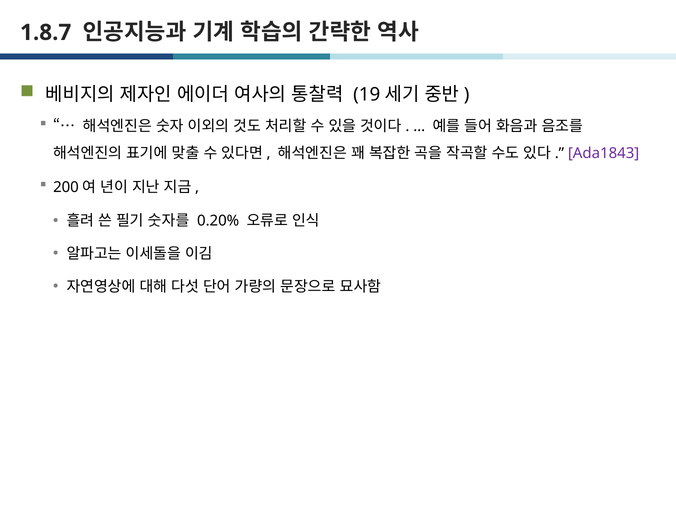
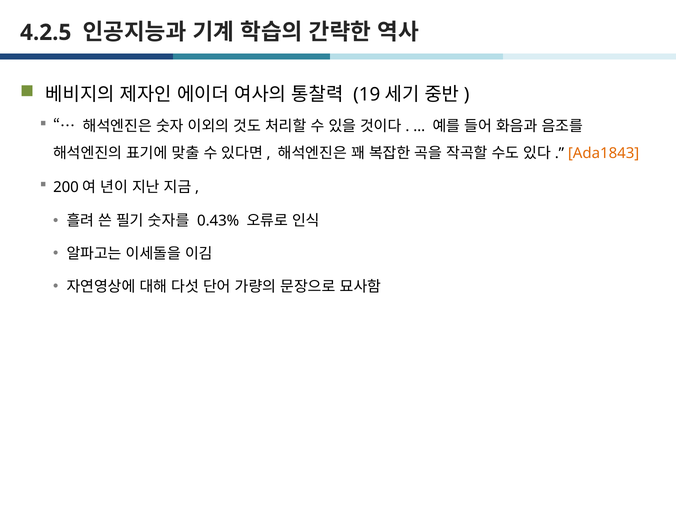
1.8.7: 1.8.7 -> 4.2.5 (46, 32)
Ada1843 colour: purple -> orange (604, 153)
0.20%: 0.20% -> 0.43% (218, 221)
